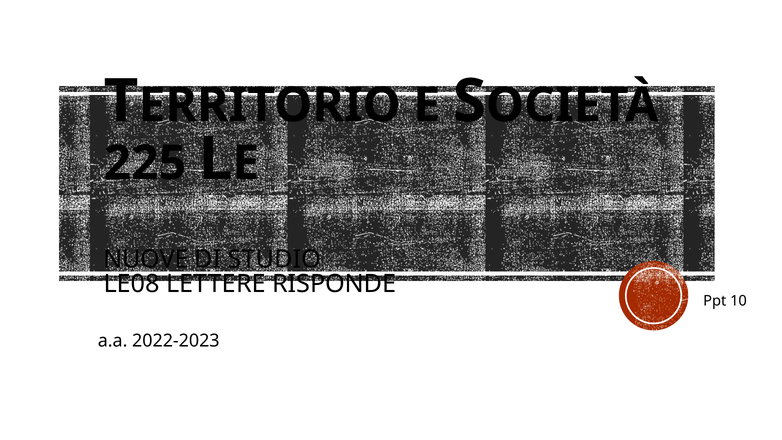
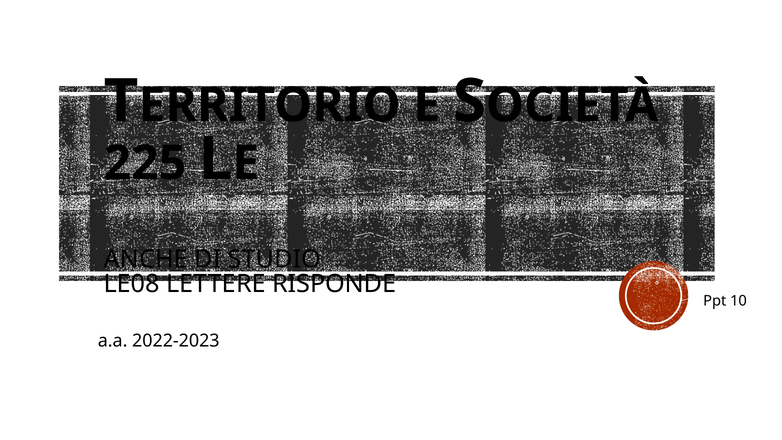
NUOVE: NUOVE -> ANCHE (146, 260)
